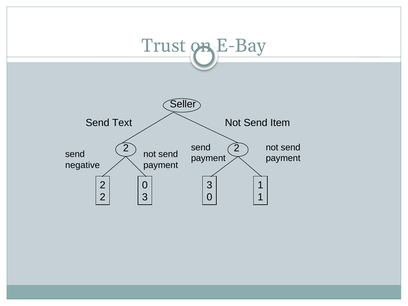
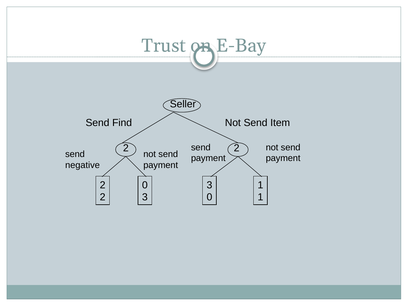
Text: Text -> Find (122, 123)
